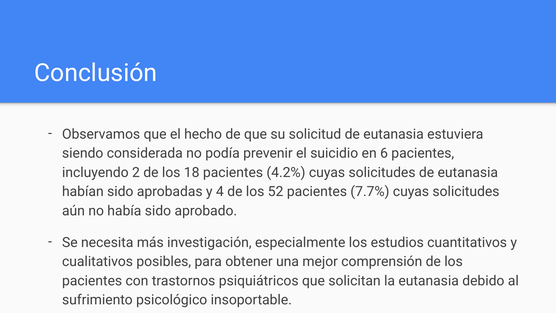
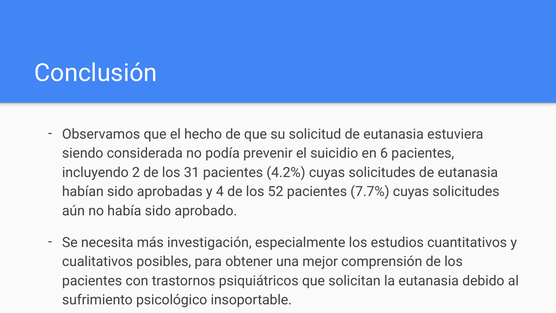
18: 18 -> 31 (192, 172)
